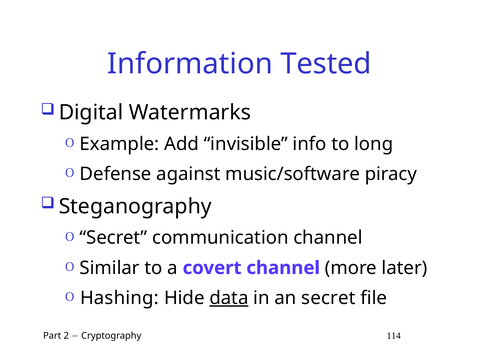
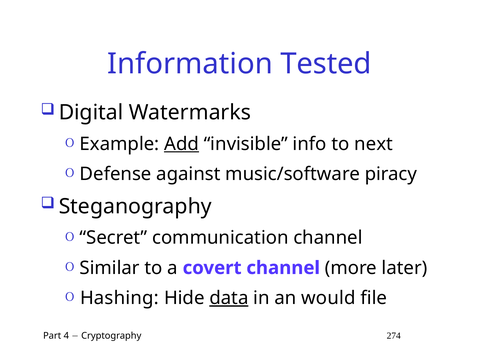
Add underline: none -> present (182, 144)
long: long -> next (374, 144)
an secret: secret -> would (328, 298)
2: 2 -> 4 (66, 336)
114: 114 -> 274 (394, 336)
